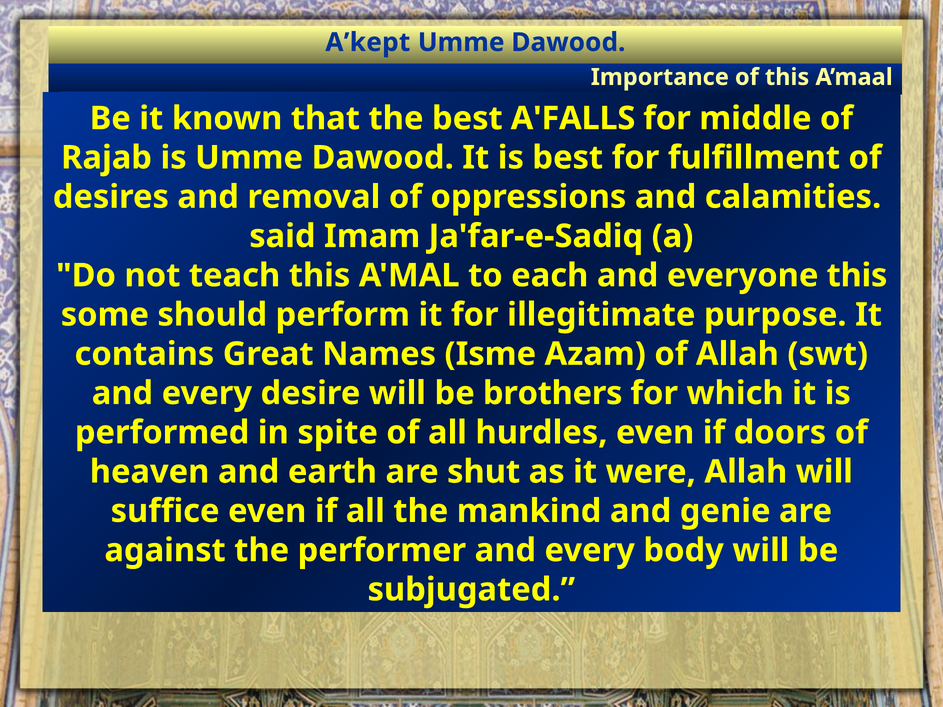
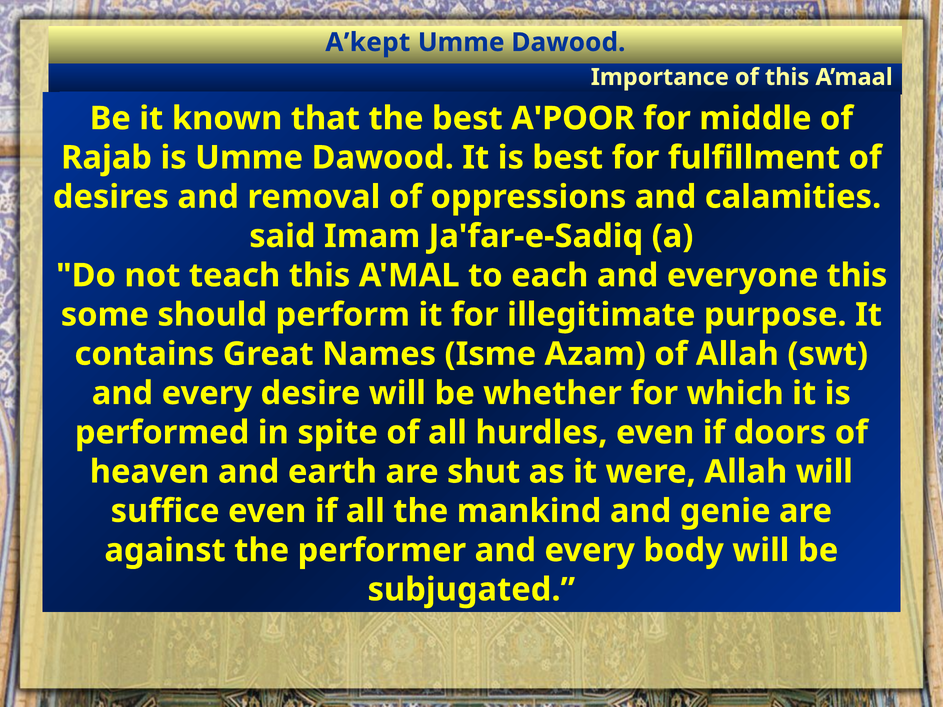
A'FALLS: A'FALLS -> A'POOR (573, 118)
brothers: brothers -> whether (553, 393)
